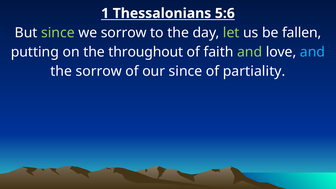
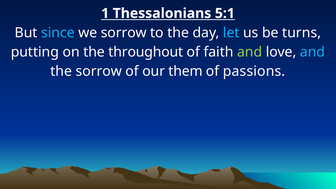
5:6: 5:6 -> 5:1 (225, 13)
since colour: light green -> light blue (58, 33)
let colour: light green -> light blue (231, 33)
fallen: fallen -> turns (302, 33)
our since: since -> them (186, 71)
partiality: partiality -> passions (254, 71)
